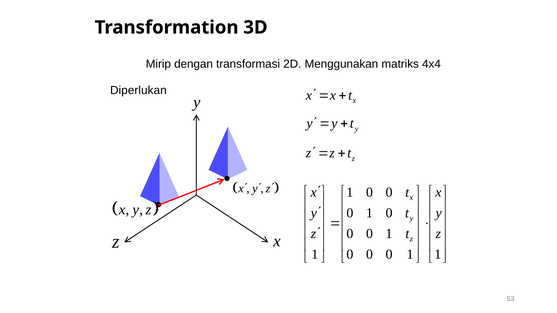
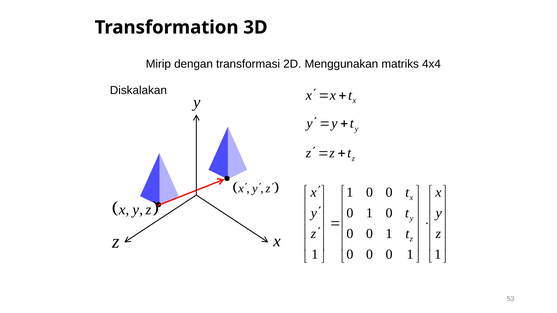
Diperlukan: Diperlukan -> Diskalakan (138, 90)
